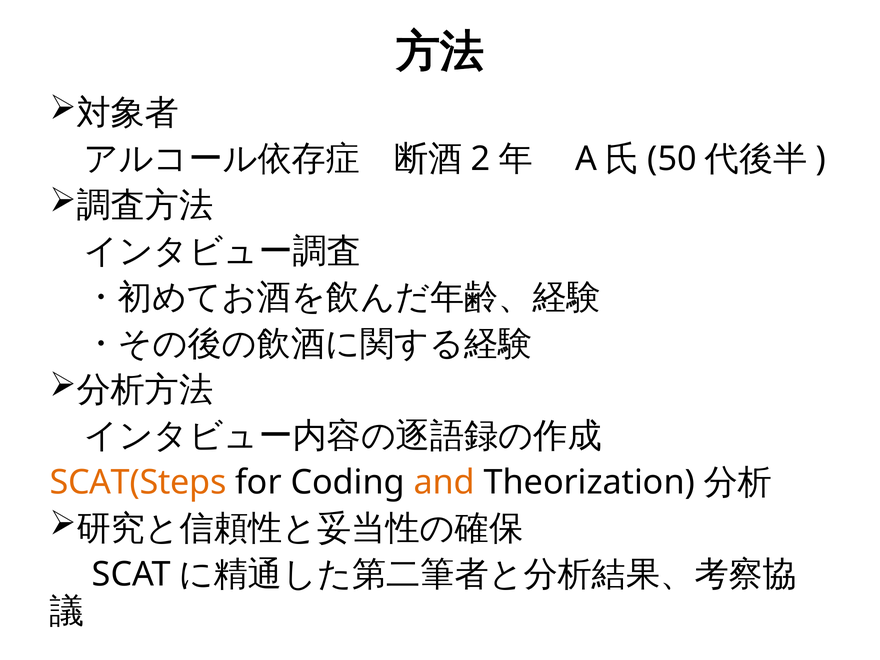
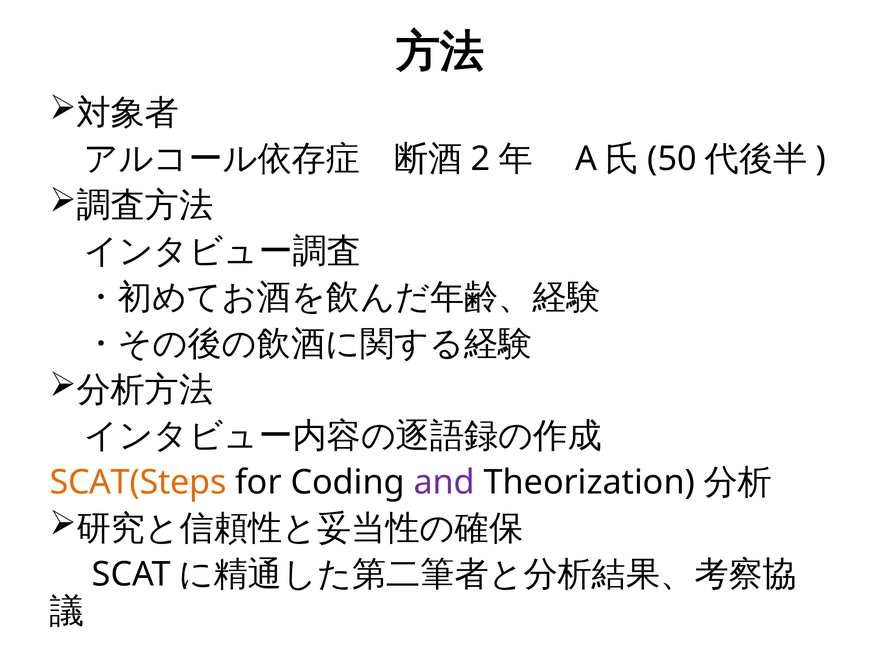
and colour: orange -> purple (444, 482)
